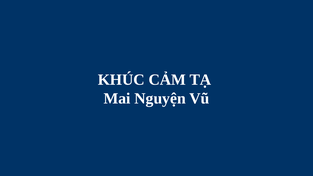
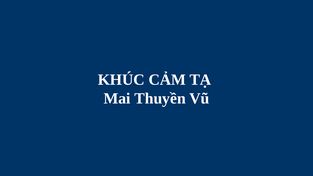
Nguyện: Nguyện -> Thuyền (160, 99)
